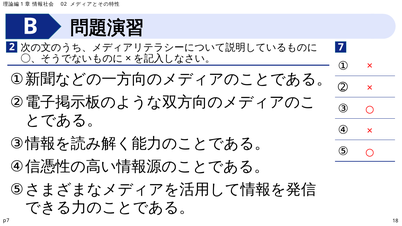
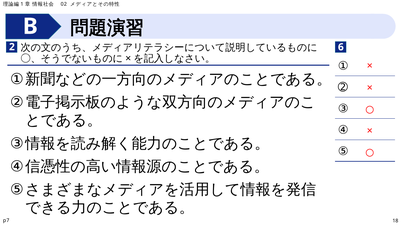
7: 7 -> 6 (341, 47)
